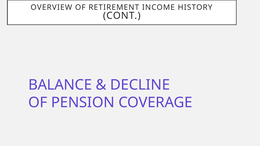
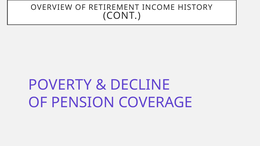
BALANCE: BALANCE -> POVERTY (60, 85)
